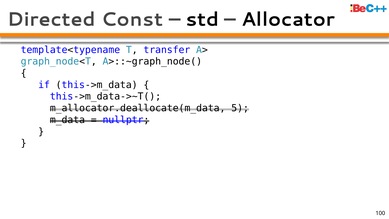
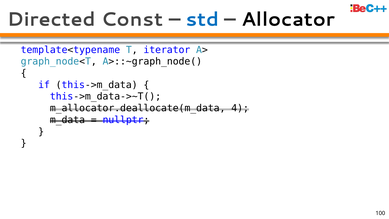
std colour: black -> blue (202, 19)
transfer: transfer -> iterator (167, 50)
5: 5 -> 4 (240, 108)
